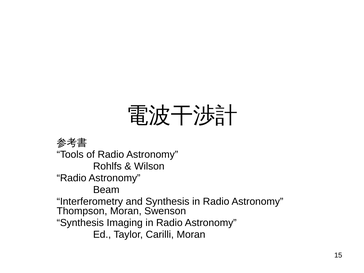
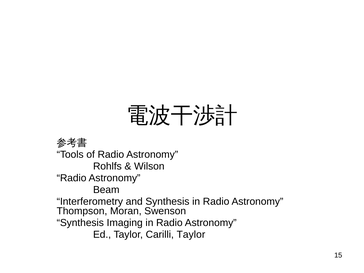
Carilli Moran: Moran -> Taylor (191, 235)
